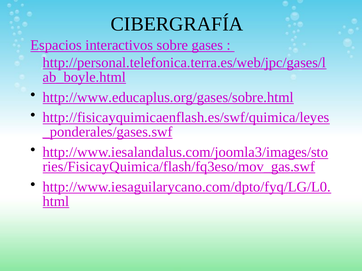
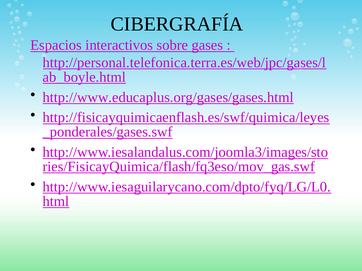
http://www.educaplus.org/gases/sobre.html: http://www.educaplus.org/gases/sobre.html -> http://www.educaplus.org/gases/gases.html (168, 97)
